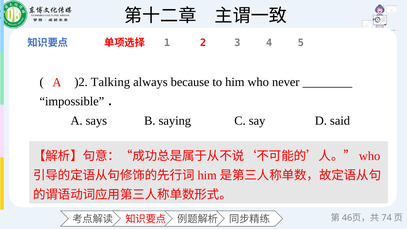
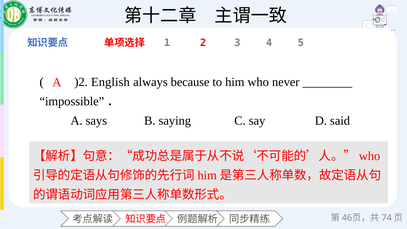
Talking: Talking -> English (110, 82)
